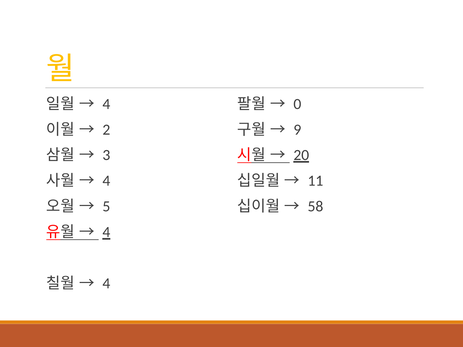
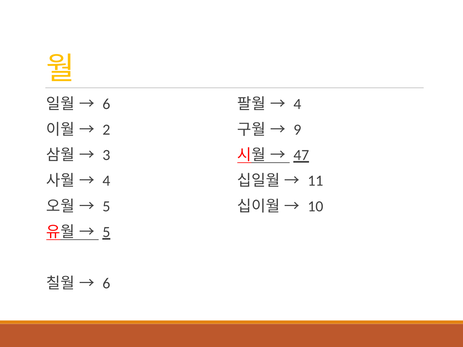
4: 4 -> 6 (106, 104)
0: 0 -> 4 (297, 104)
20: 20 -> 47 (301, 155)
58: 58 -> 10 (315, 207)
4: 4 -> 5 (106, 232)
4: 4 -> 6 (106, 284)
